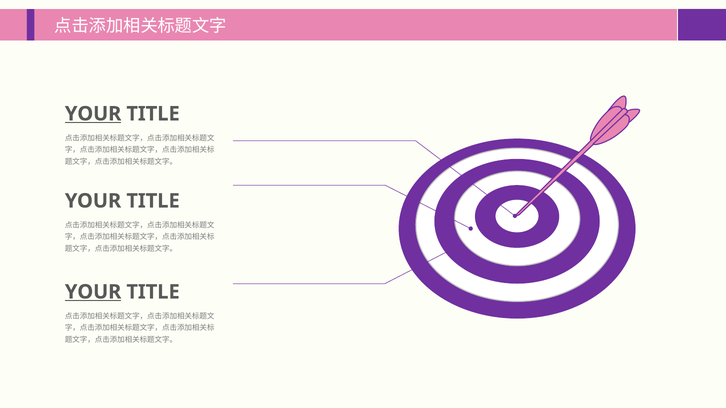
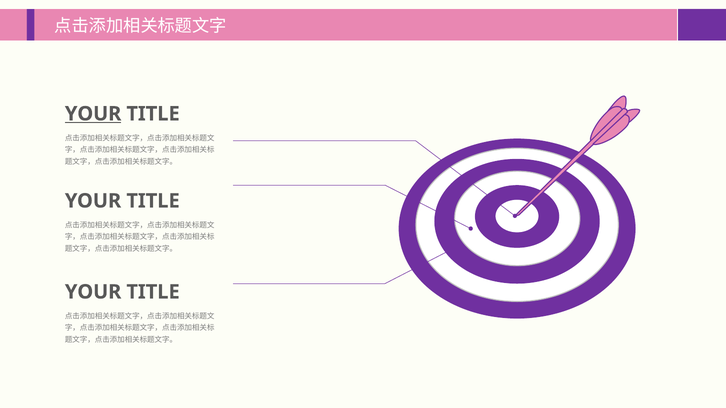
YOUR underline: present -> none (93, 292)
